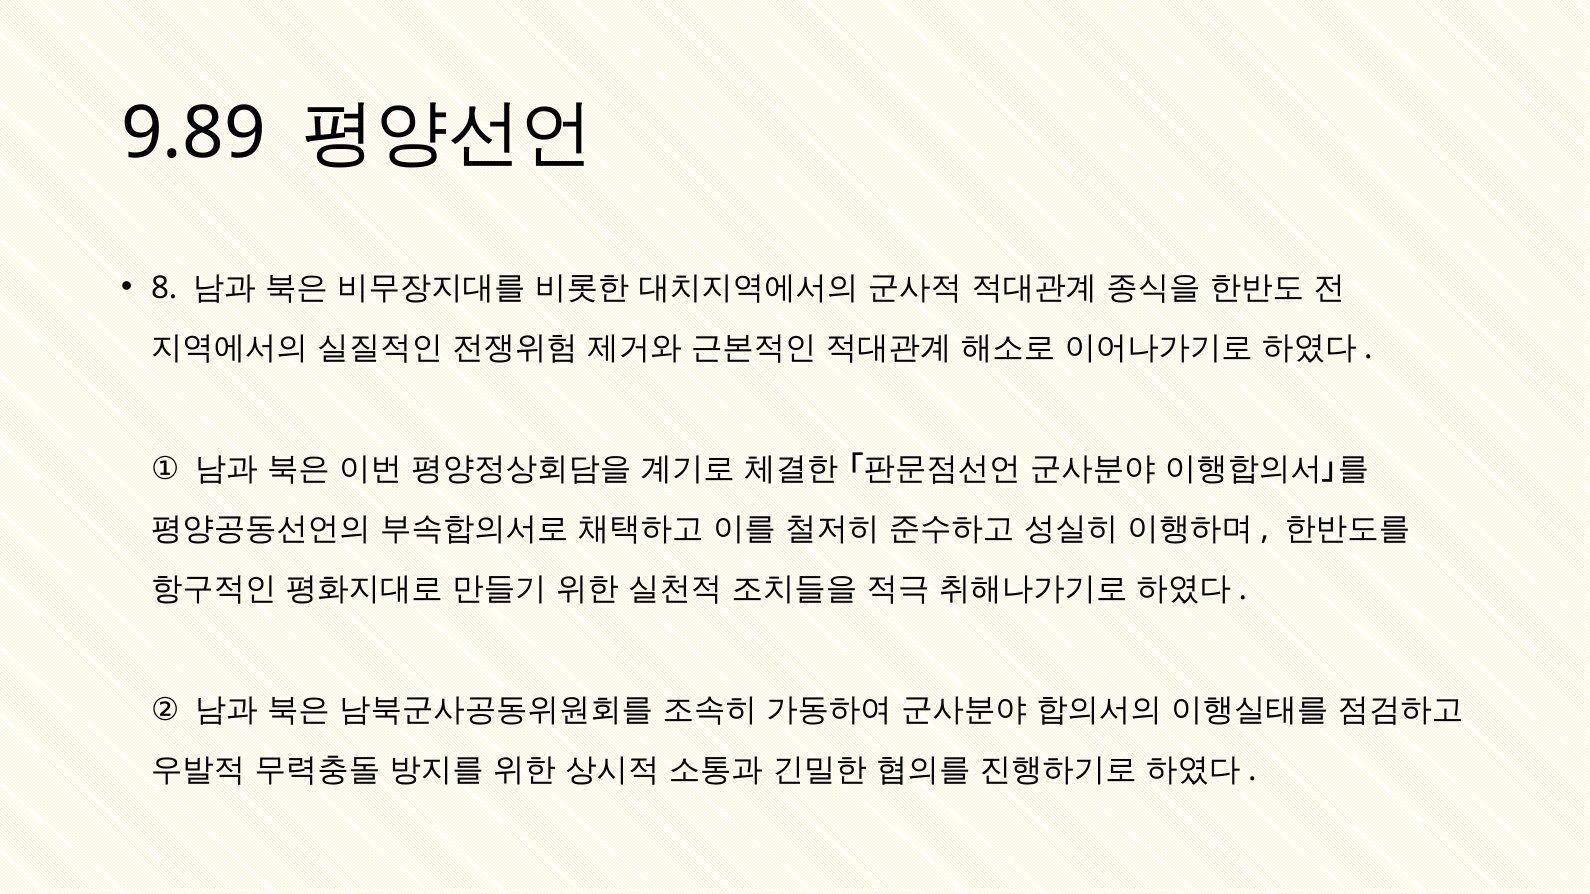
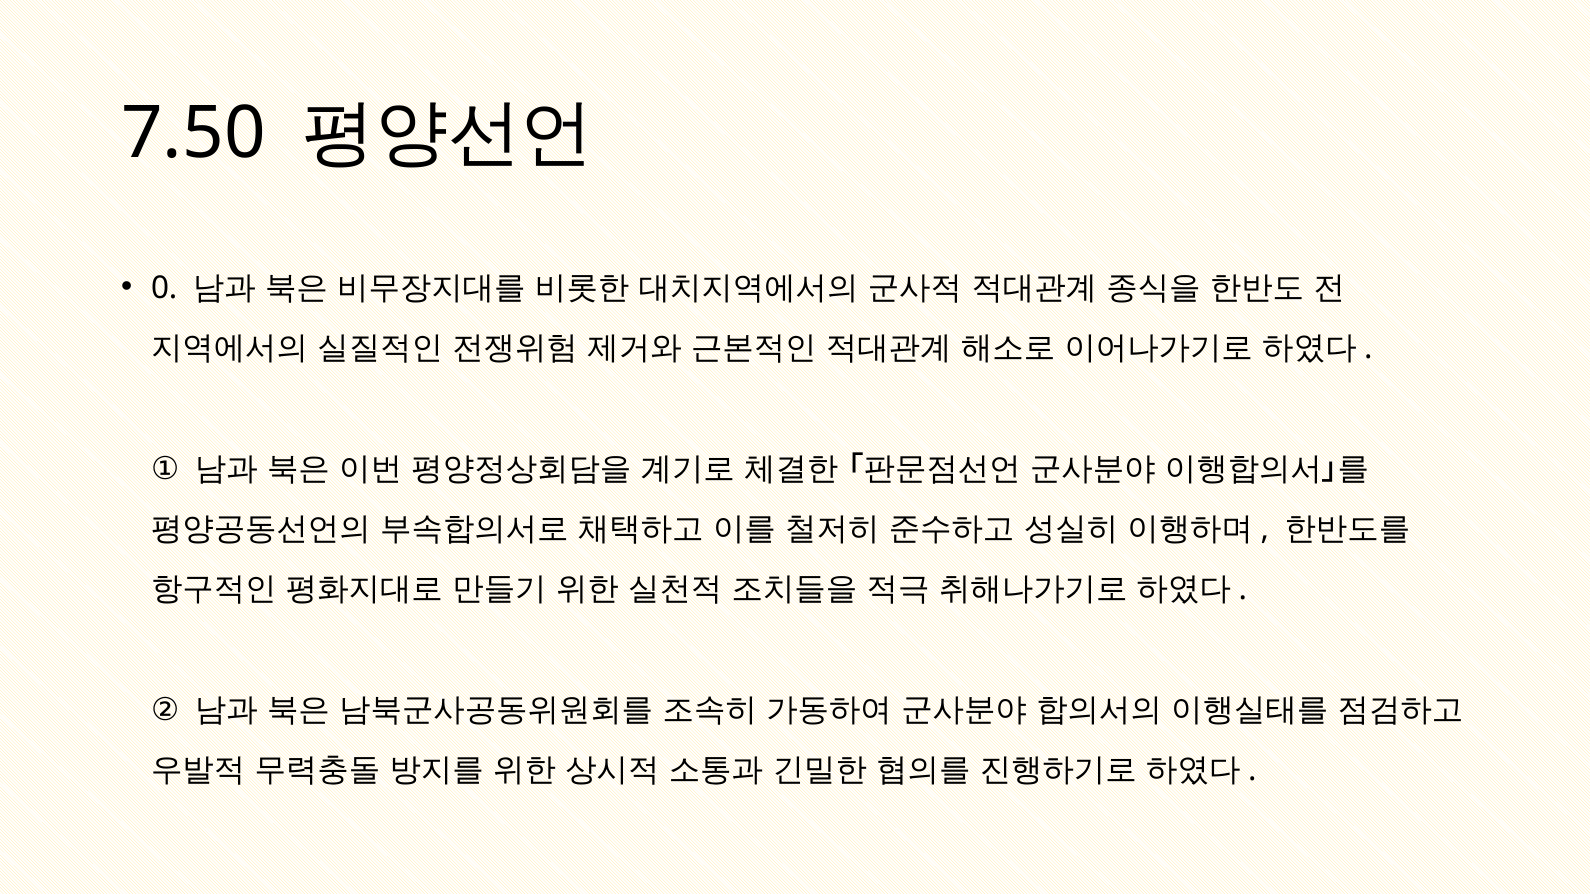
9.89: 9.89 -> 7.50 (193, 134)
8: 8 -> 0 (164, 288)
